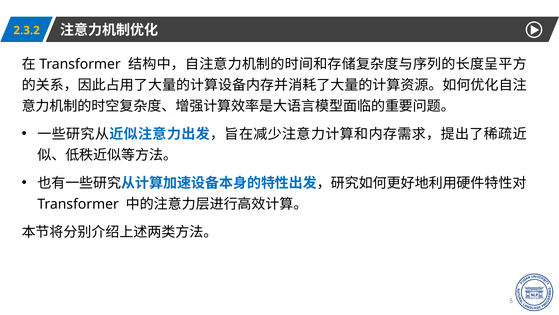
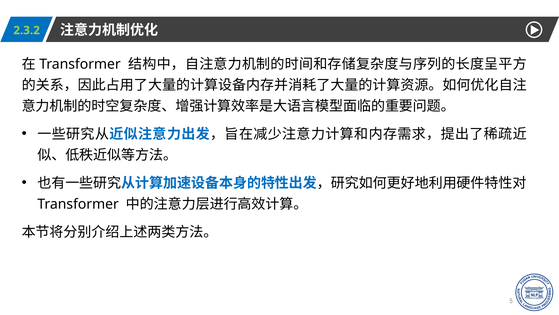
2.3.2 colour: yellow -> light green (27, 30)
